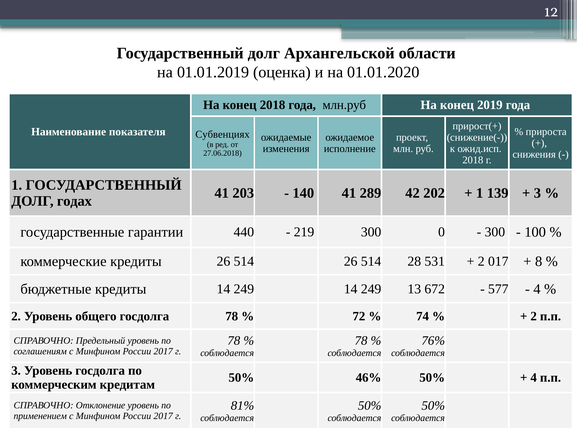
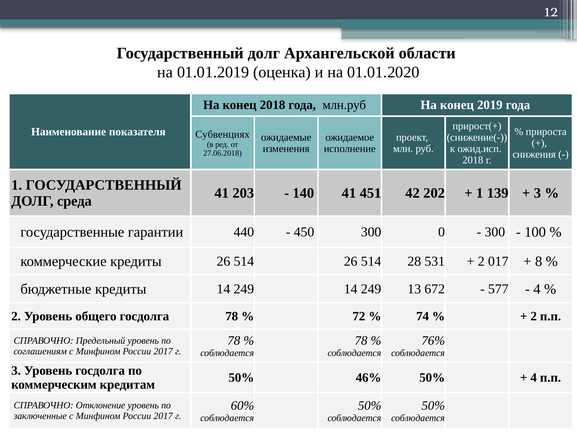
289: 289 -> 451 (371, 193)
годах: годах -> среда (74, 201)
219: 219 -> 450 (304, 232)
81%: 81% -> 60% (242, 406)
применением: применением -> заключенные (40, 417)
